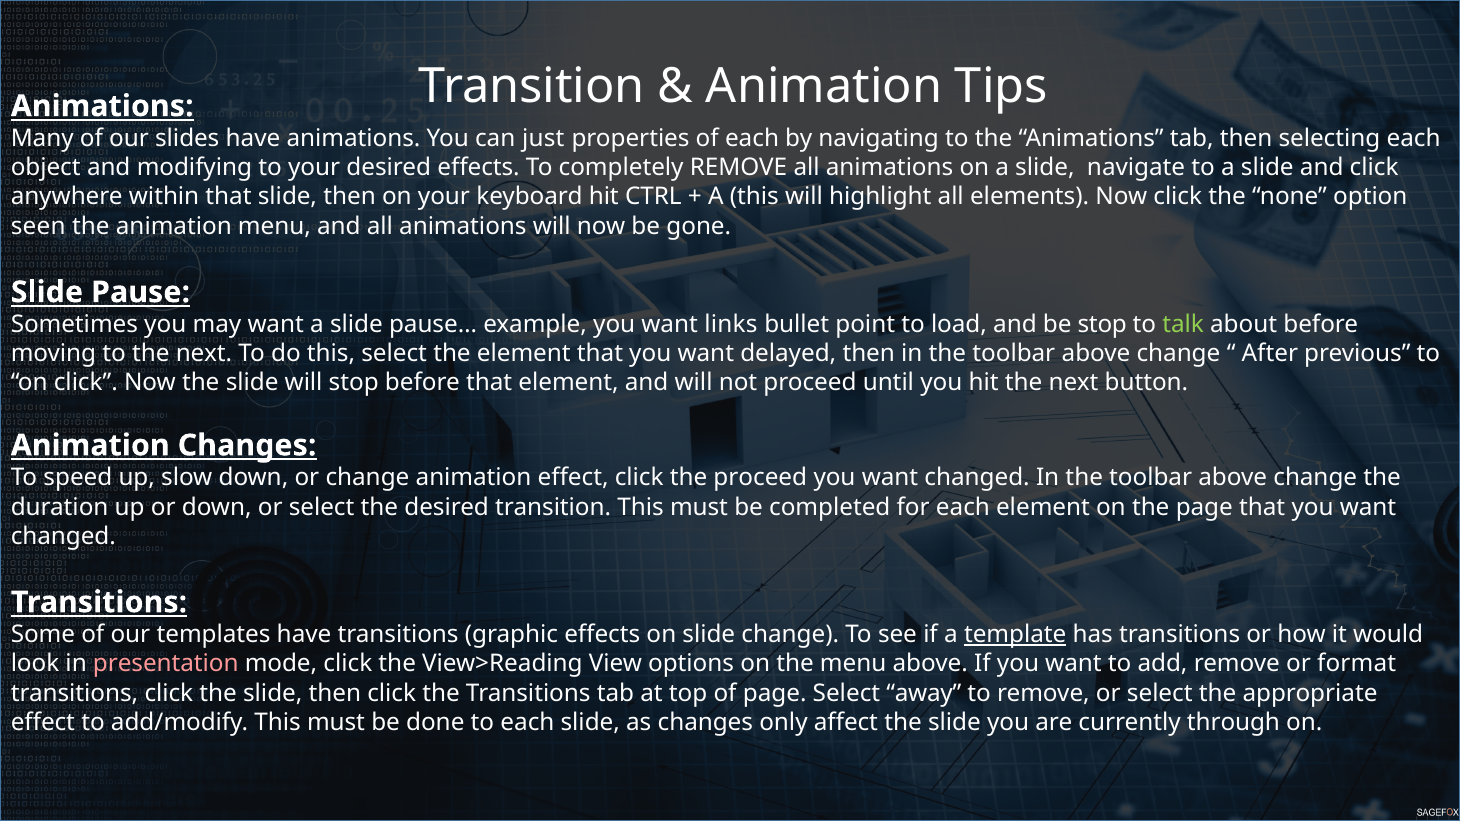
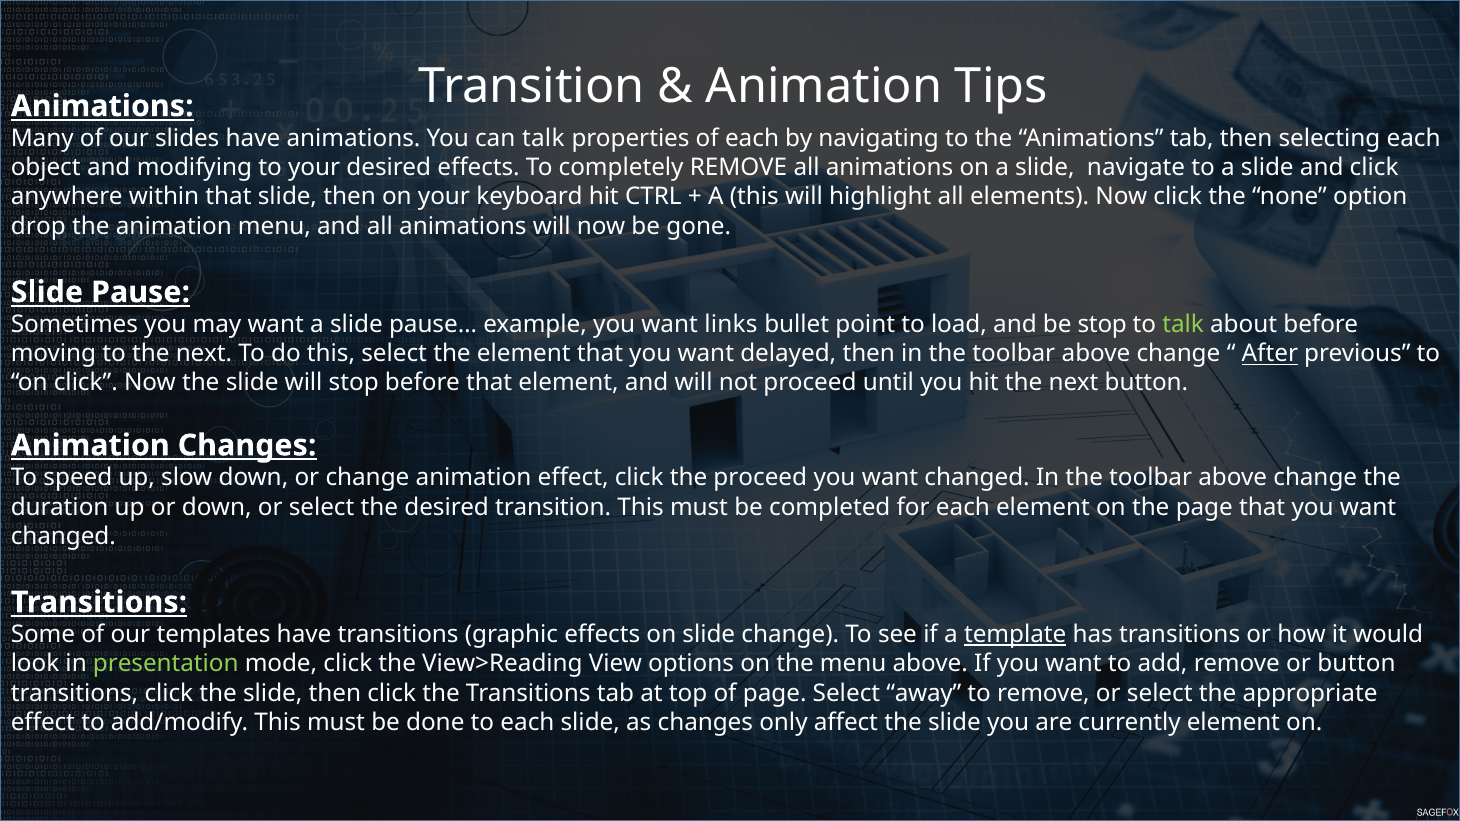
can just: just -> talk (543, 139)
seen: seen -> drop (38, 226)
After underline: none -> present (1270, 354)
presentation colour: pink -> light green (166, 664)
or format: format -> button (1357, 664)
currently through: through -> element (1233, 722)
